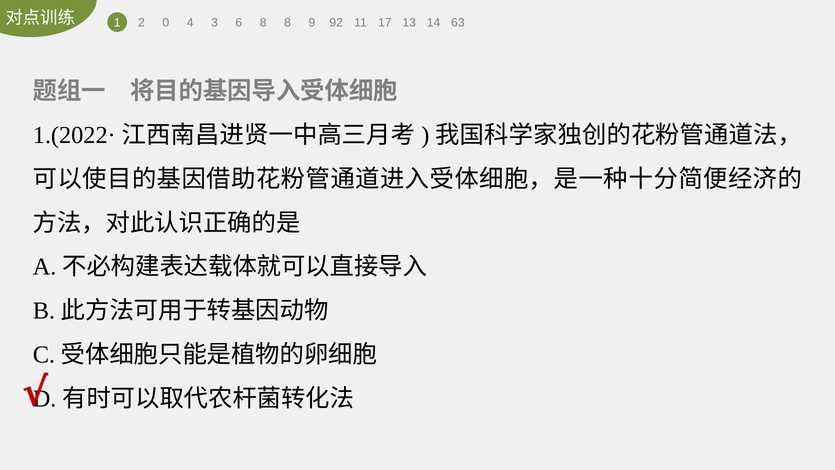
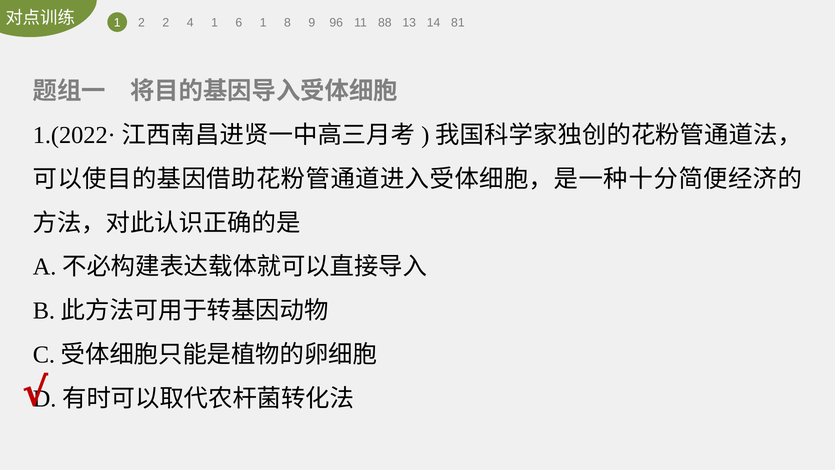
2 0: 0 -> 2 (166, 23)
4 3: 3 -> 1 (215, 23)
6 8: 8 -> 1 (263, 23)
92: 92 -> 96 (336, 23)
17: 17 -> 88 (385, 23)
63: 63 -> 81 (458, 23)
